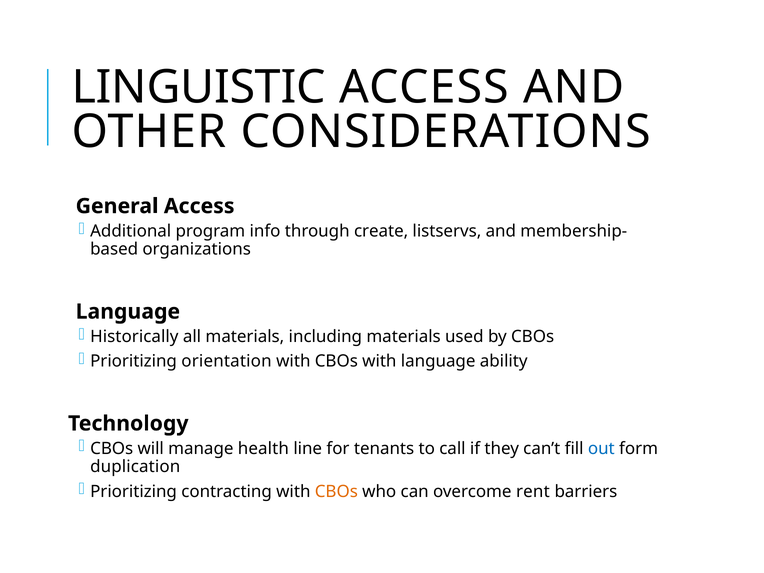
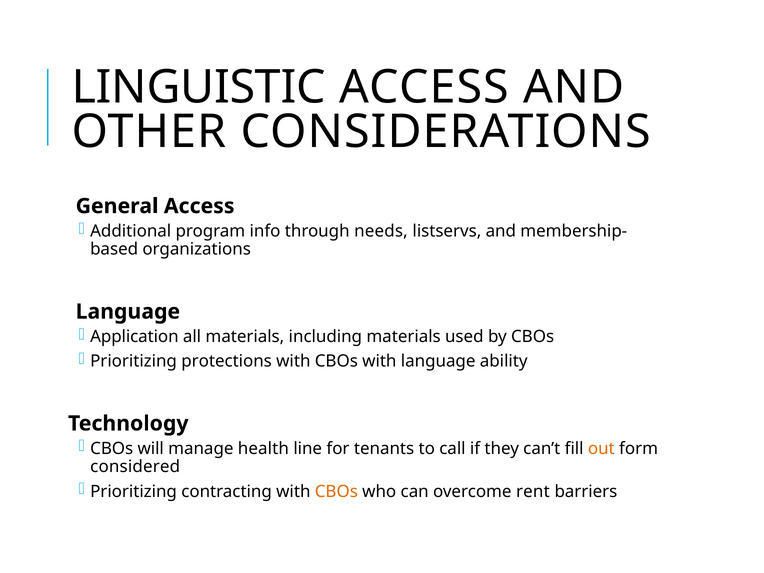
create: create -> needs (381, 231)
Historically: Historically -> Application (134, 337)
orientation: orientation -> protections (227, 361)
out colour: blue -> orange (601, 448)
duplication: duplication -> considered (135, 467)
